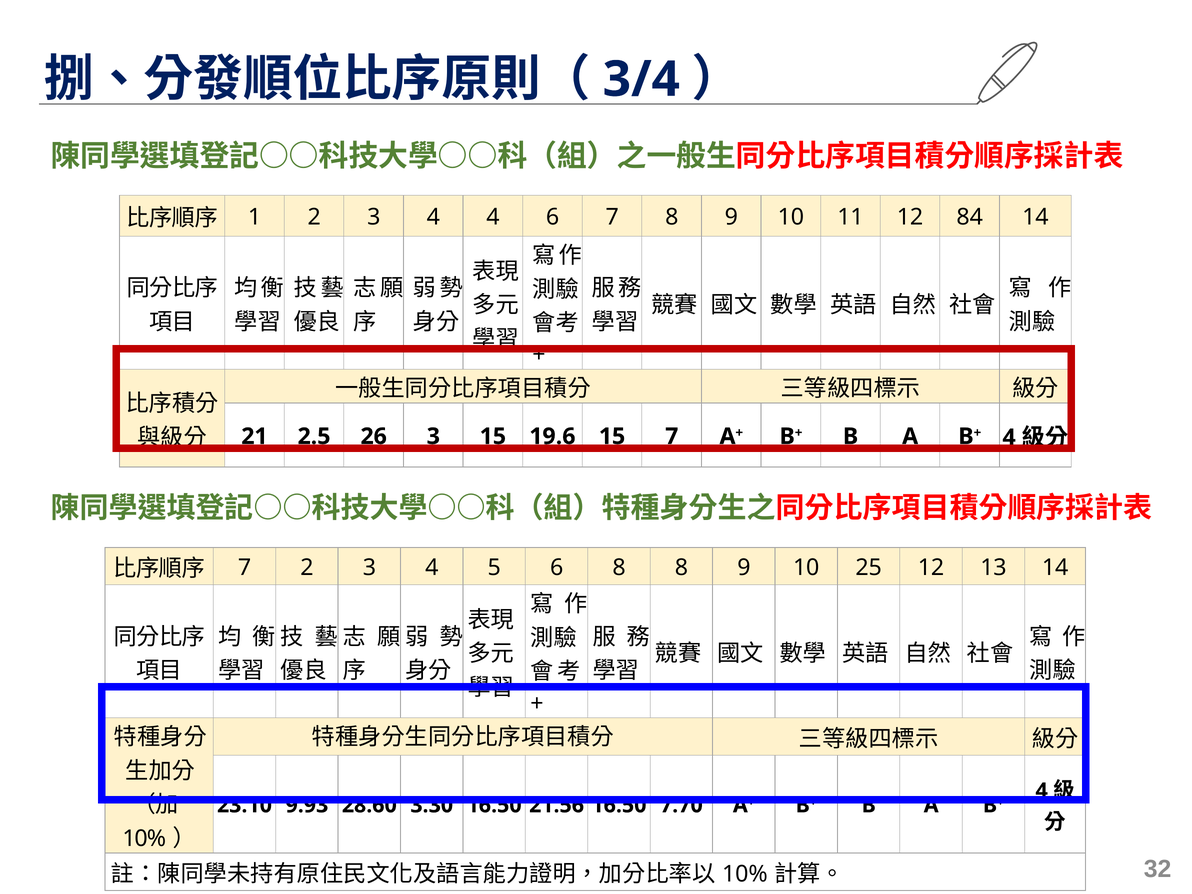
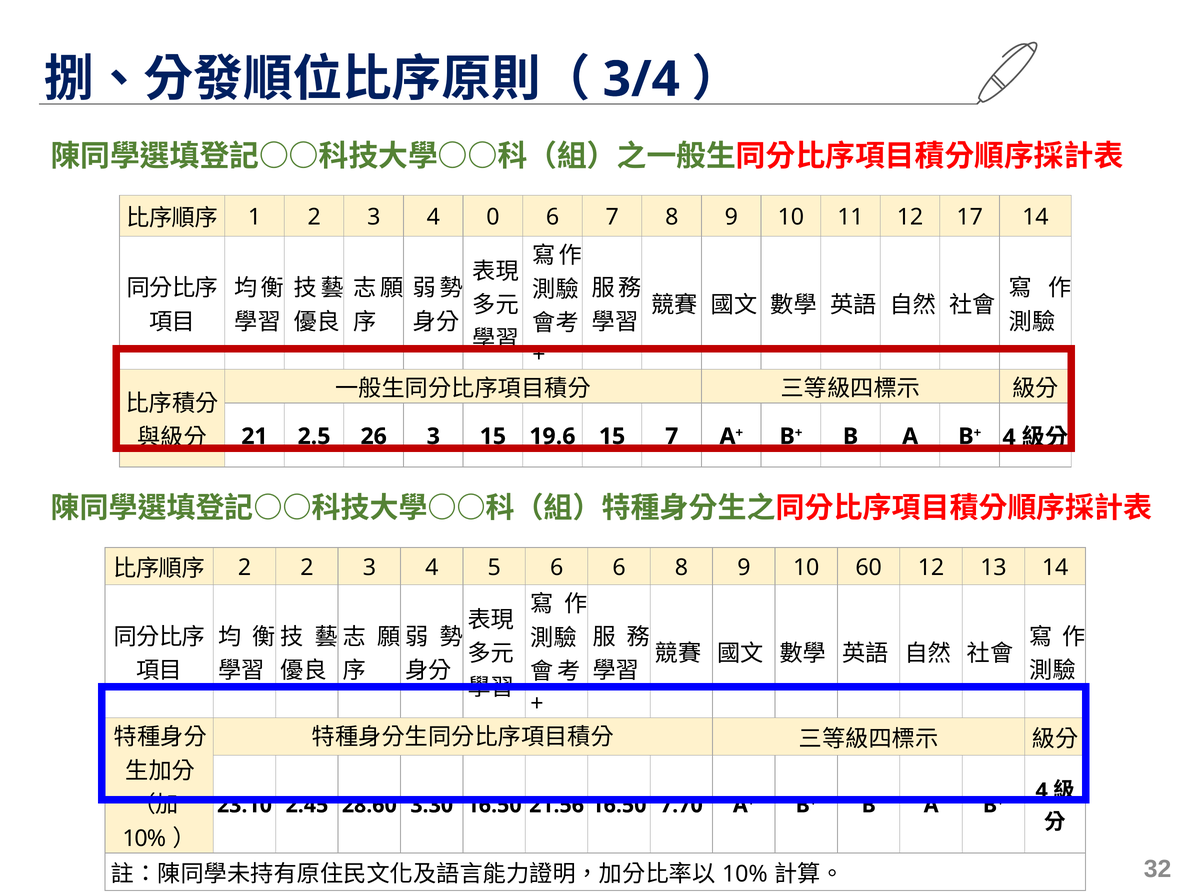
4 4: 4 -> 0 (493, 217)
84: 84 -> 17 (970, 217)
7: 7 -> 2 (245, 568)
6 8: 8 -> 6 (619, 568)
25: 25 -> 60 (869, 568)
9.93: 9.93 -> 2.45 (307, 805)
